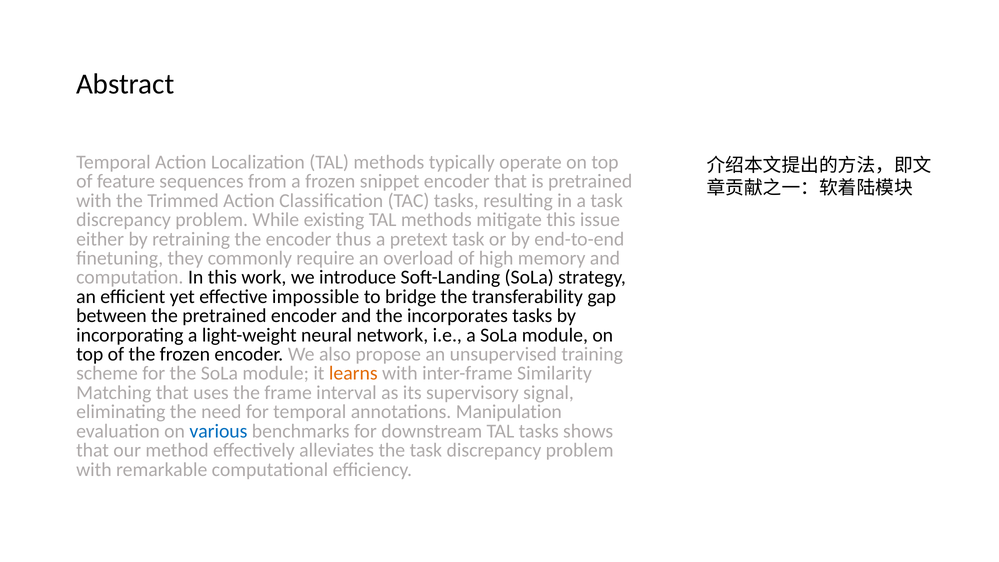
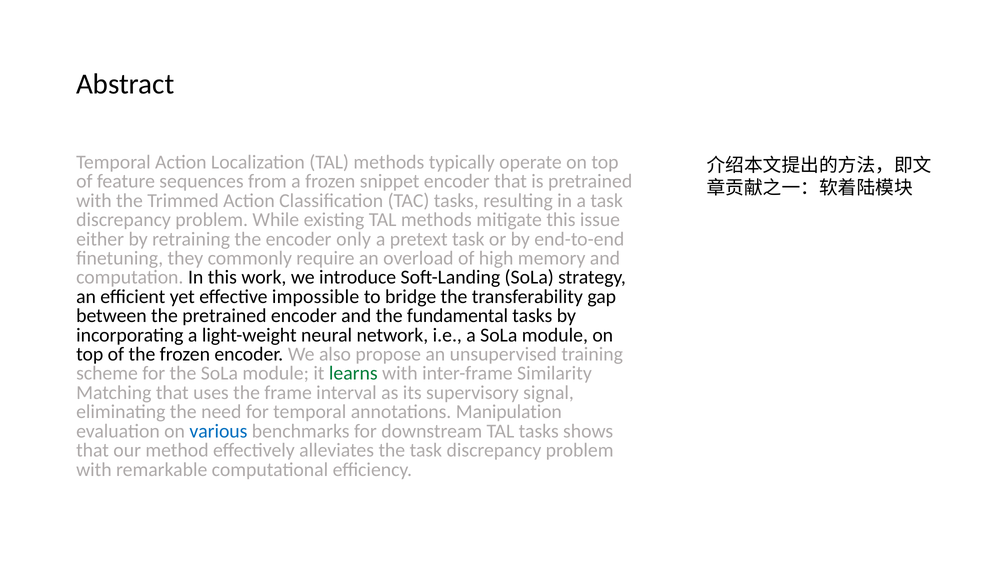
thus: thus -> only (354, 239)
incorporates: incorporates -> fundamental (458, 316)
learns colour: orange -> green (353, 373)
